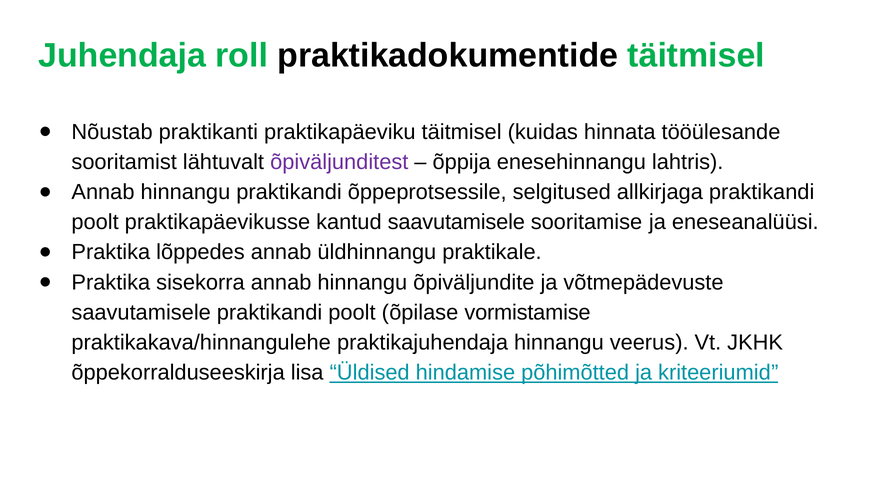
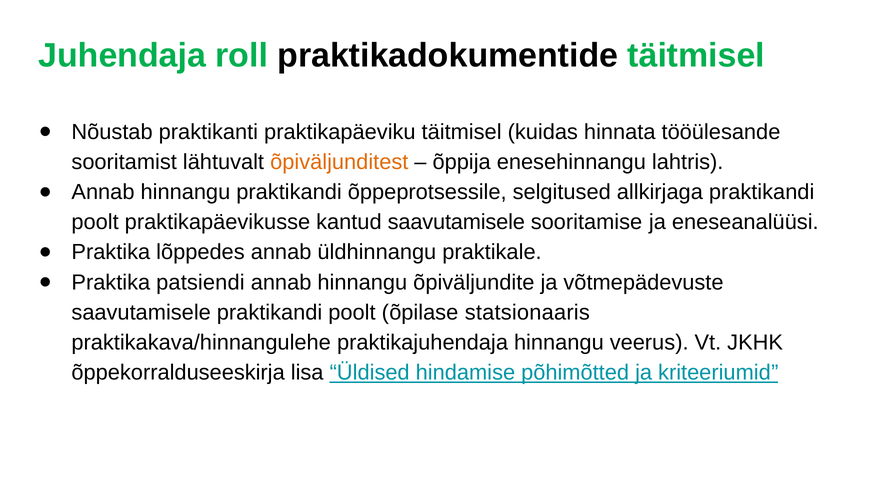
õpiväljunditest colour: purple -> orange (339, 162)
sisekorra: sisekorra -> patsiendi (200, 282)
vormistamise: vormistamise -> statsionaaris (527, 313)
